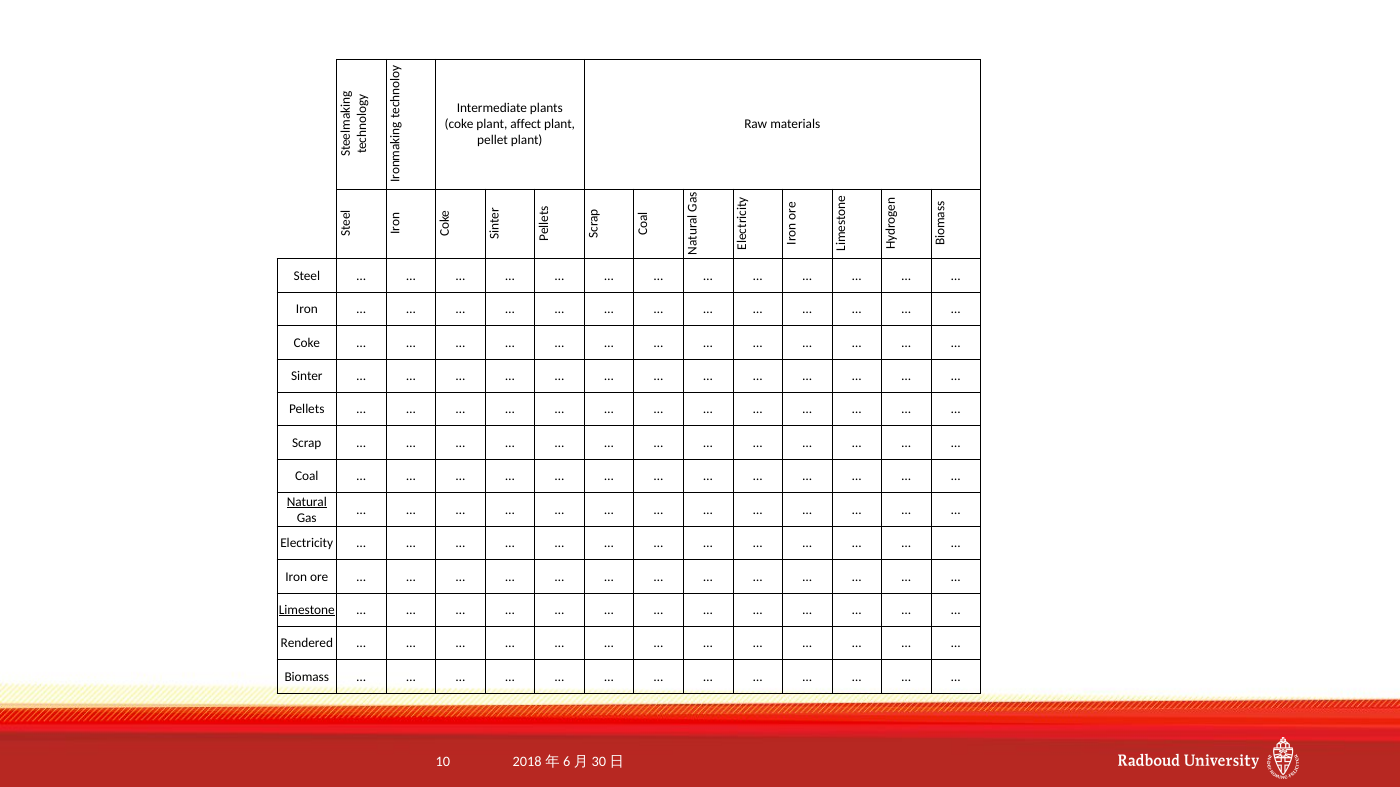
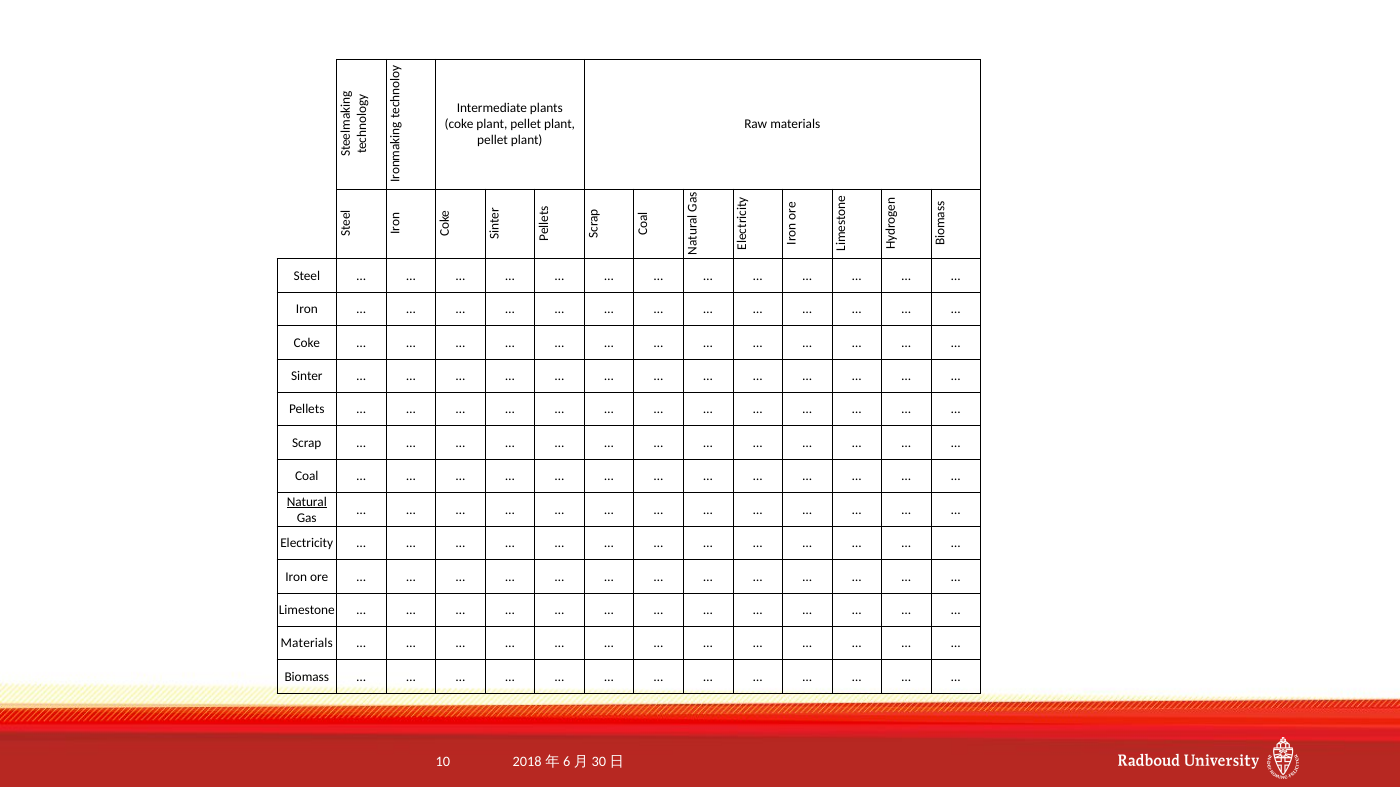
coke plant affect: affect -> pellet (526, 124)
Limestone underline: present -> none (307, 610)
Rendered: Rendered -> Materials (307, 644)
